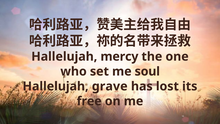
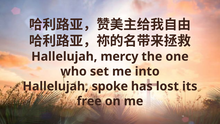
soul: soul -> into (147, 71)
grave: grave -> spoke (110, 86)
